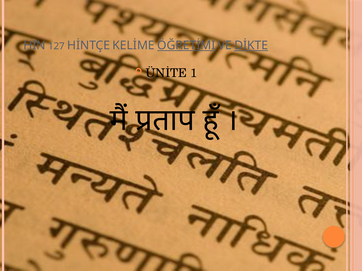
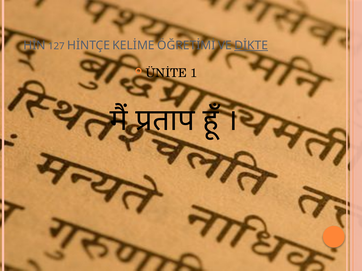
ÖĞRETİMİ underline: present -> none (186, 46)
